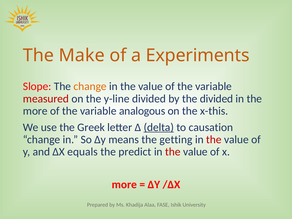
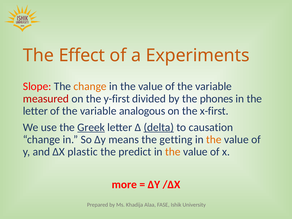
Make: Make -> Effect (82, 55)
y-line: y-line -> y-first (117, 99)
the divided: divided -> phones (217, 99)
more: more -> letter (35, 111)
x-this: x-this -> x-first (214, 111)
Greek underline: none -> present (91, 127)
the colour: red -> orange (214, 140)
equals: equals -> plastic (83, 152)
the colour: red -> orange (173, 152)
